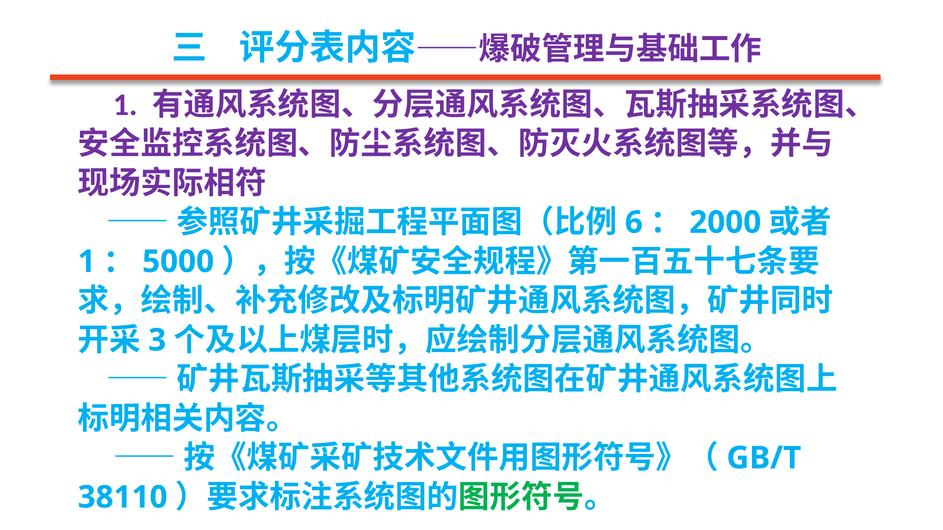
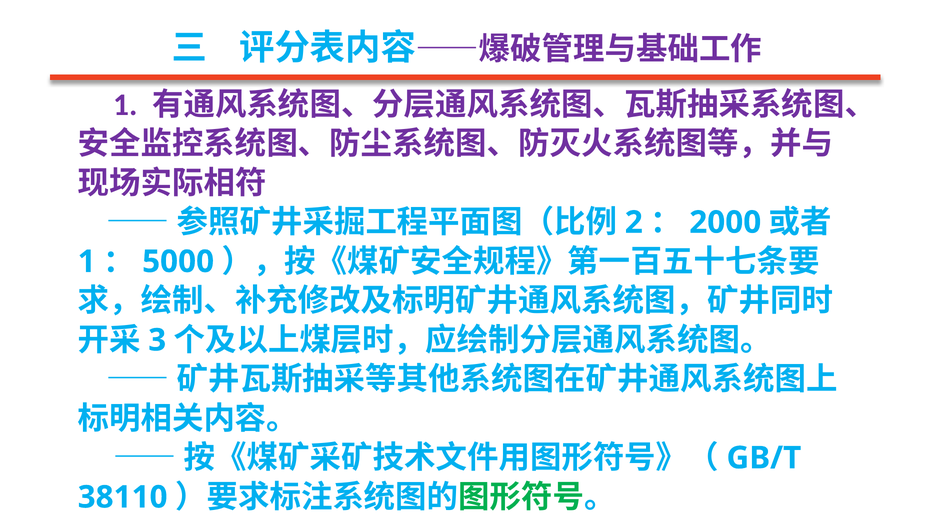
6: 6 -> 2 (634, 223)
